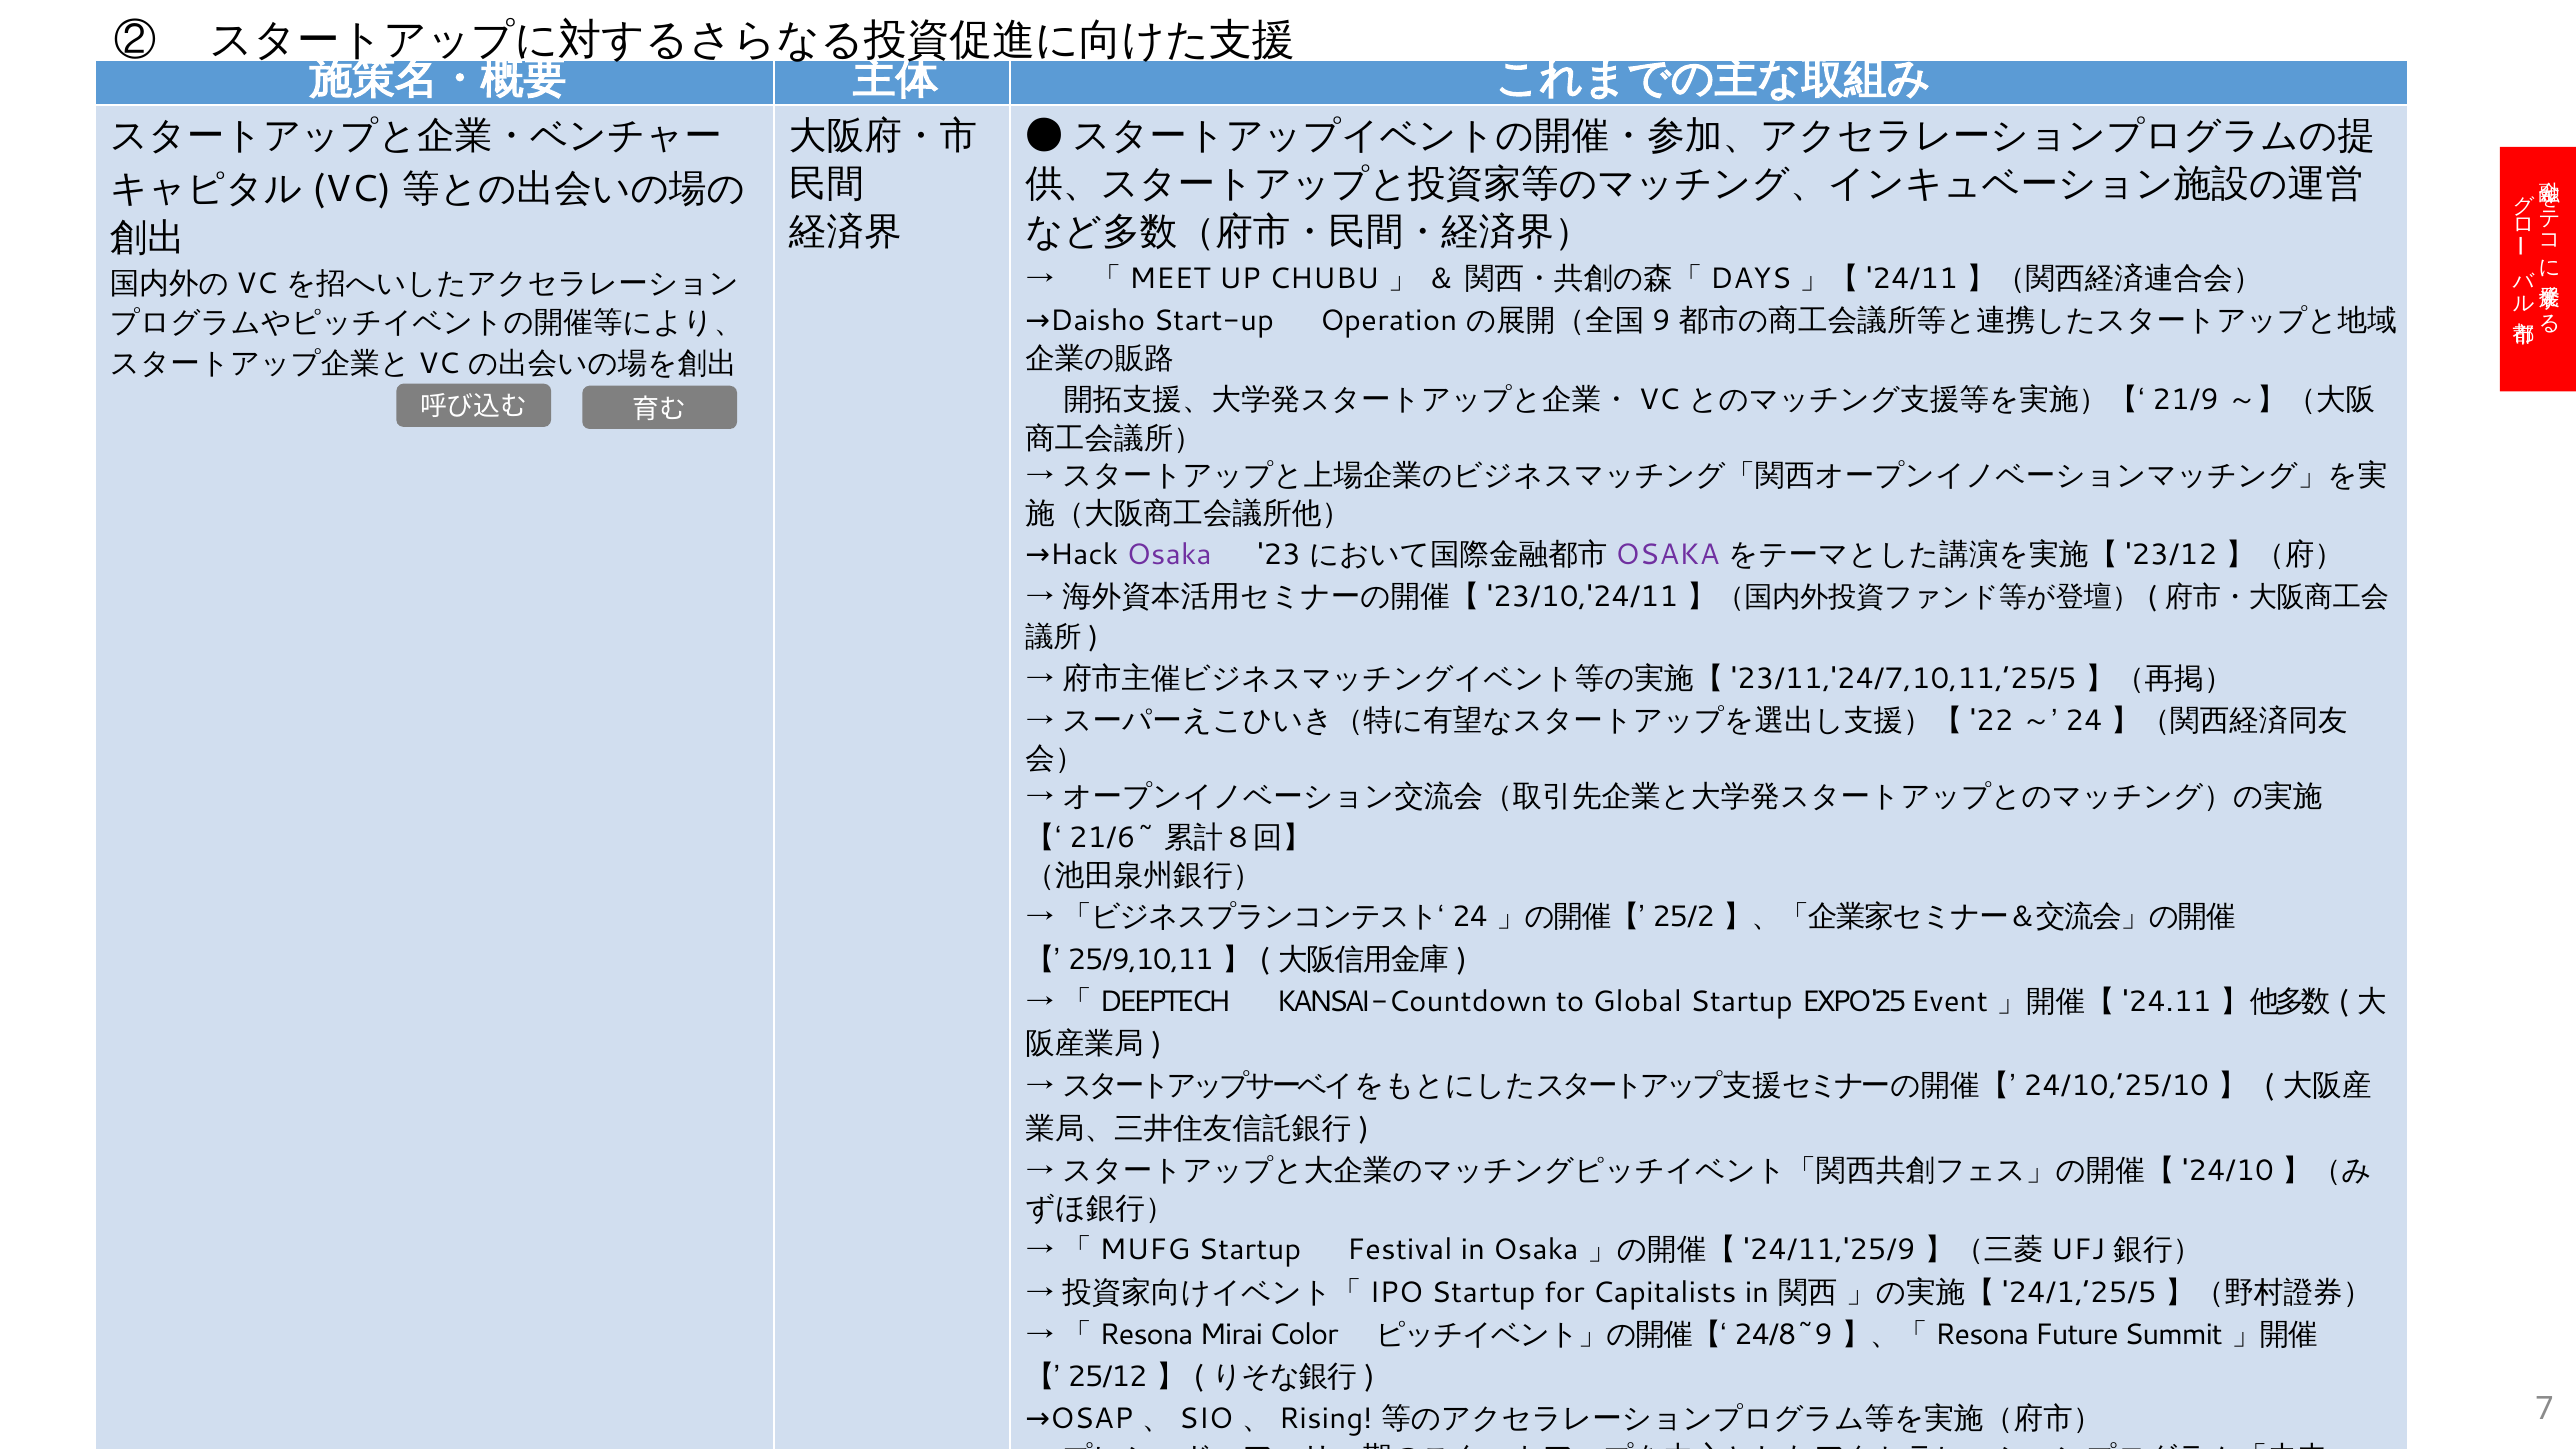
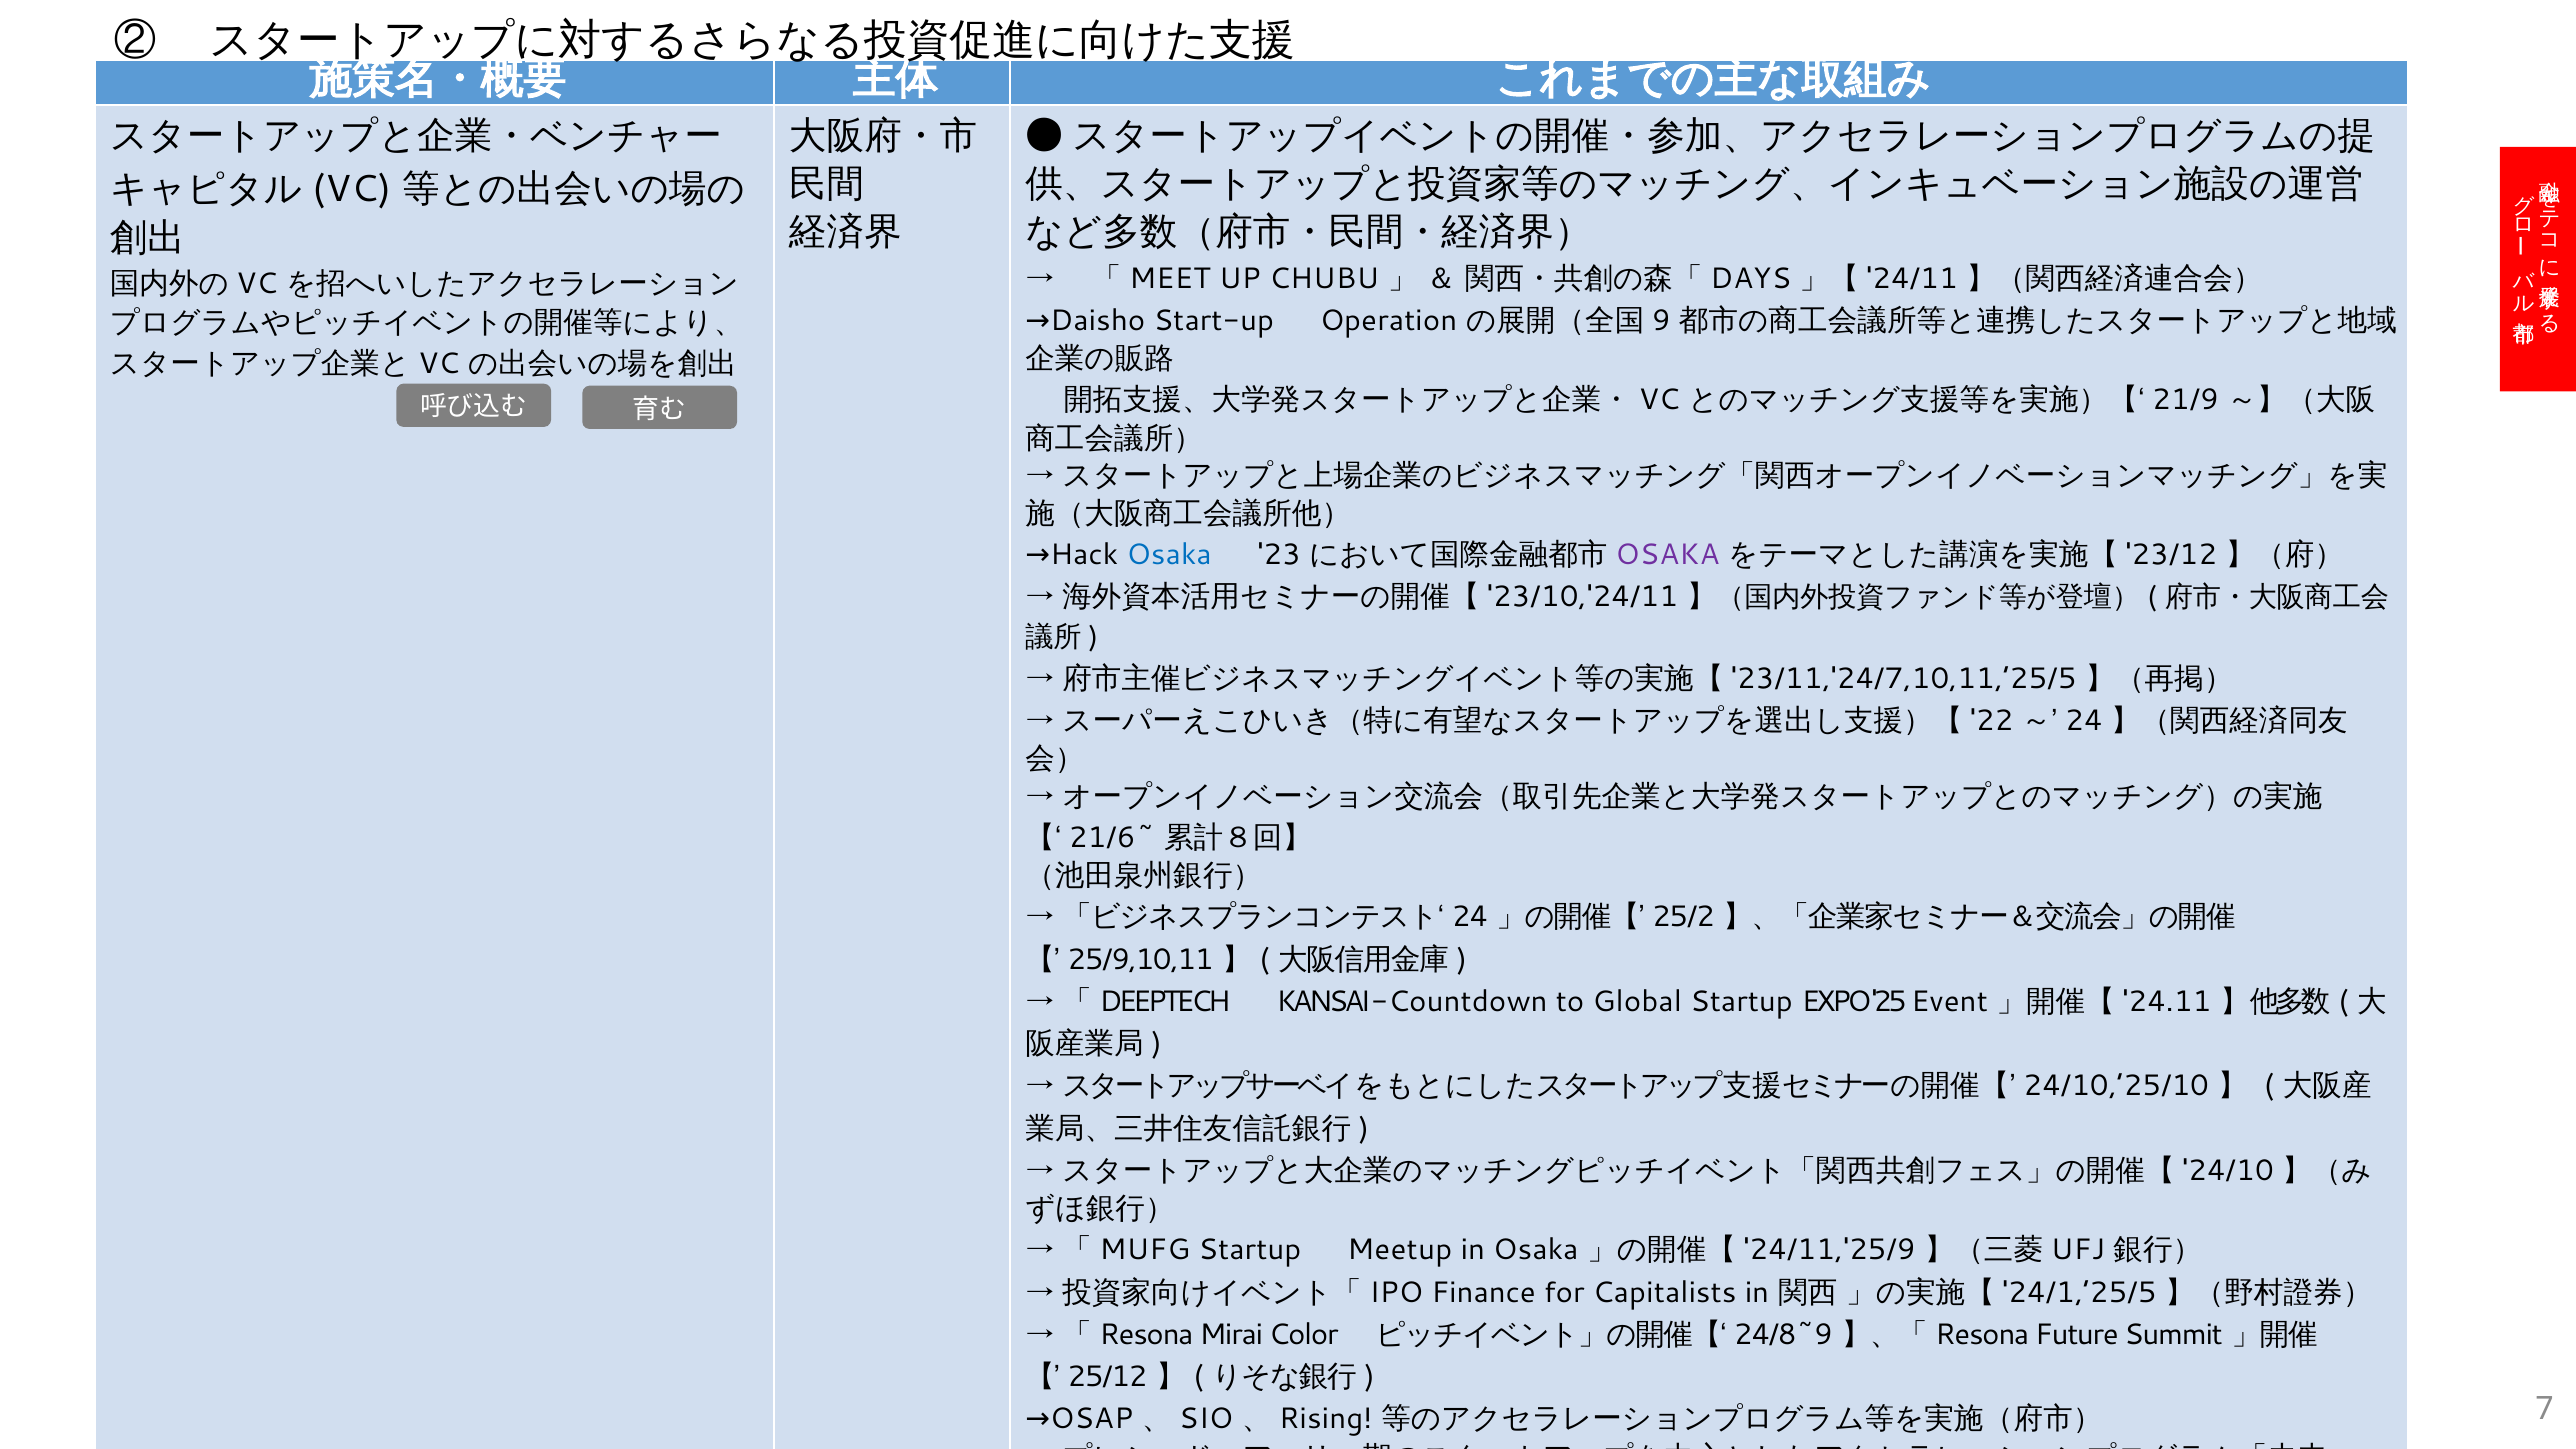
Osaka colour: purple -> blue (1169, 554)
Festival: Festival -> Meetup (1400, 1250)
Startup: Startup -> Finance (1484, 1292)
